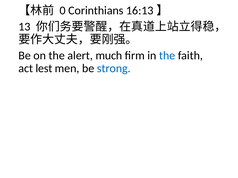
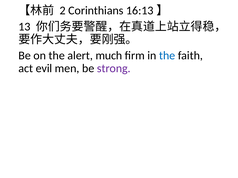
0: 0 -> 2 (63, 11)
lest: lest -> evil (44, 69)
strong colour: blue -> purple (114, 69)
